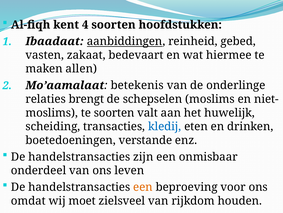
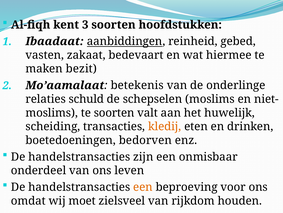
4: 4 -> 3 (85, 25)
allen: allen -> bezit (81, 69)
brengt: brengt -> schuld (86, 99)
kledij colour: blue -> orange (165, 126)
verstande: verstande -> bedorven (145, 140)
